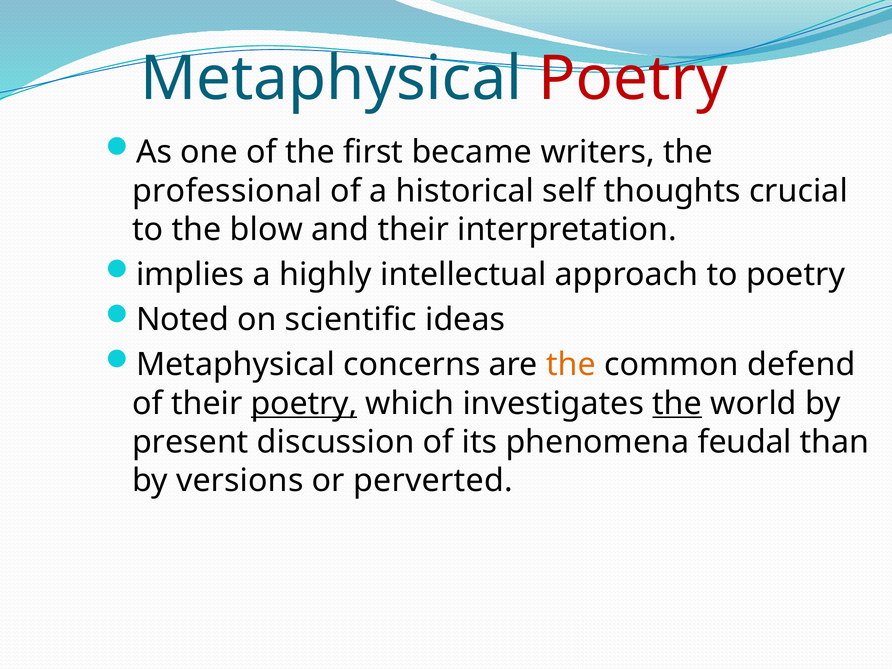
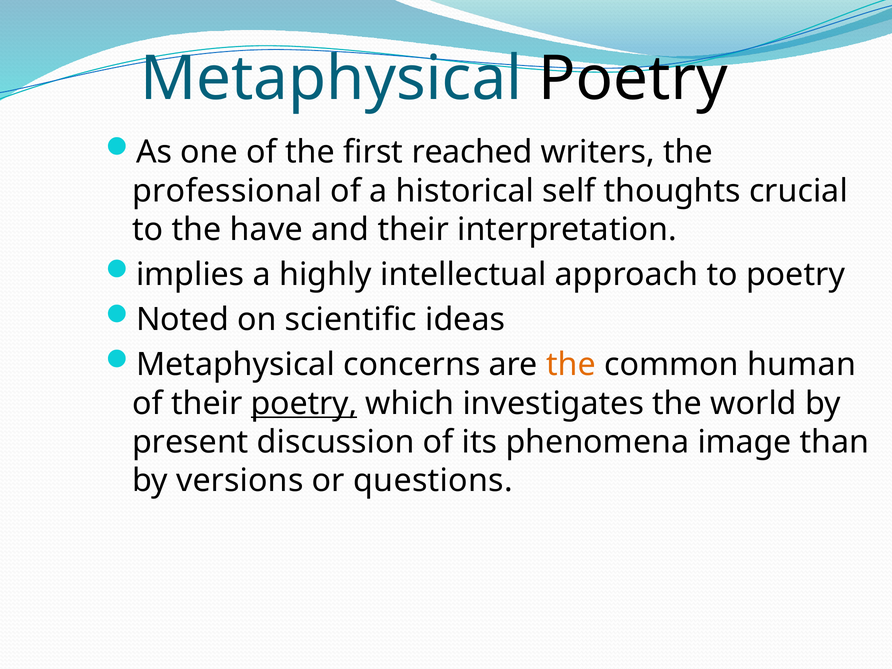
Poetry colour: red -> black (633, 79)
became: became -> reached (472, 152)
blow: blow -> have (266, 230)
defend: defend -> human (802, 365)
the underline: present -> none (677, 403)
feudal: feudal -> image (745, 442)
perverted: perverted -> questions (433, 481)
